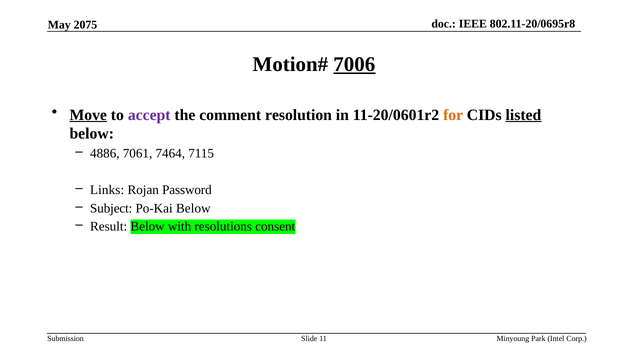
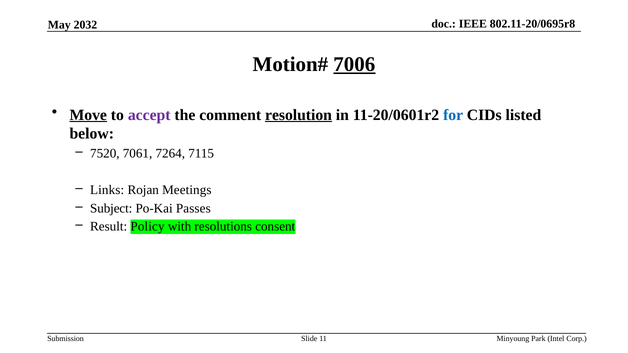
2075: 2075 -> 2032 (85, 25)
resolution underline: none -> present (299, 115)
for colour: orange -> blue (453, 115)
listed underline: present -> none (523, 115)
4886: 4886 -> 7520 (105, 153)
7464: 7464 -> 7264 (170, 153)
Password: Password -> Meetings (187, 190)
Po-Kai Below: Below -> Passes (193, 208)
Result Below: Below -> Policy (148, 227)
